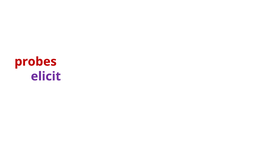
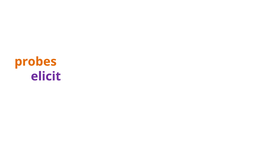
probes colour: red -> orange (36, 62)
